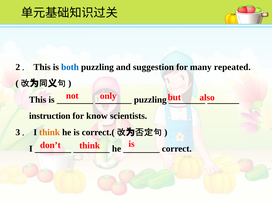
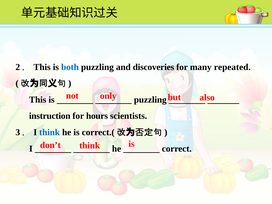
suggestion: suggestion -> discoveries (154, 67)
know: know -> hours (97, 116)
think colour: orange -> blue (50, 132)
